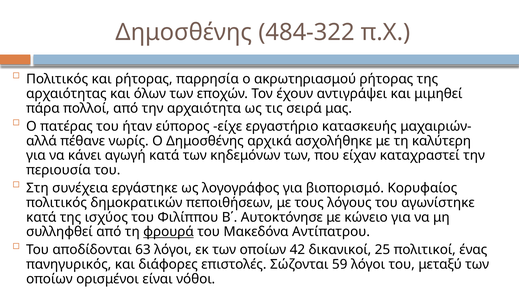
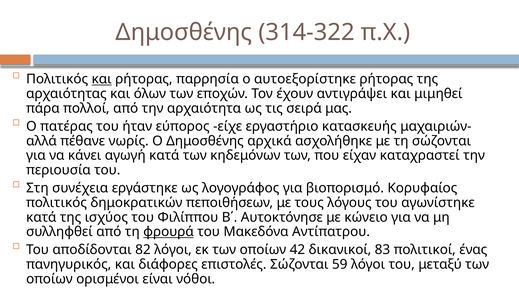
484-322: 484-322 -> 314-322 (307, 32)
και underline: none -> present (102, 79)
ακρωτηριασμού: ακρωτηριασμού -> αυτοεξορίστηκε (305, 79)
τη καλύτερη: καλύτερη -> σώζονται (441, 141)
63: 63 -> 82 (143, 250)
25: 25 -> 83 (382, 250)
